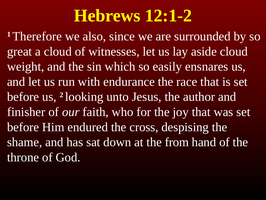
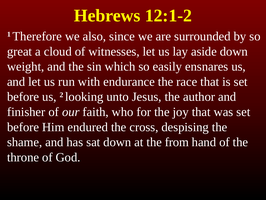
aside cloud: cloud -> down (234, 51)
